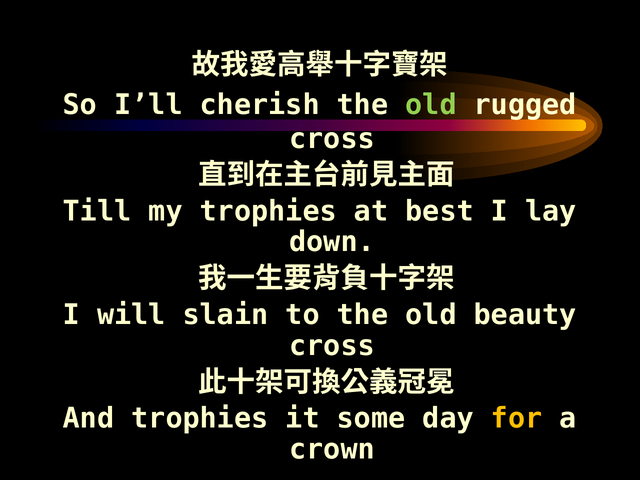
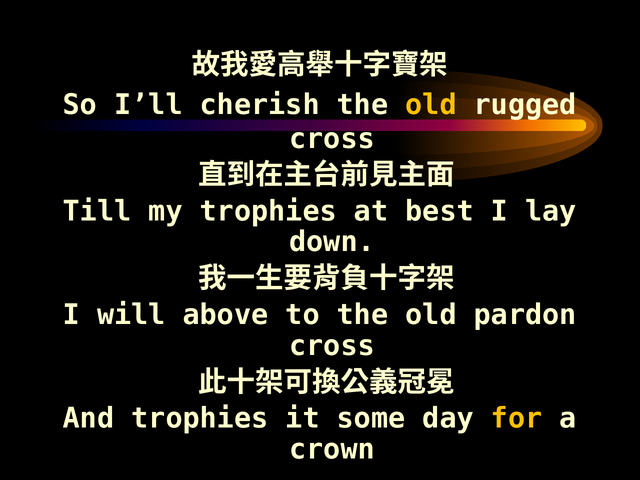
old colour: light green -> yellow (431, 105)
slain: slain -> above (226, 315)
beauty: beauty -> pardon (525, 315)
